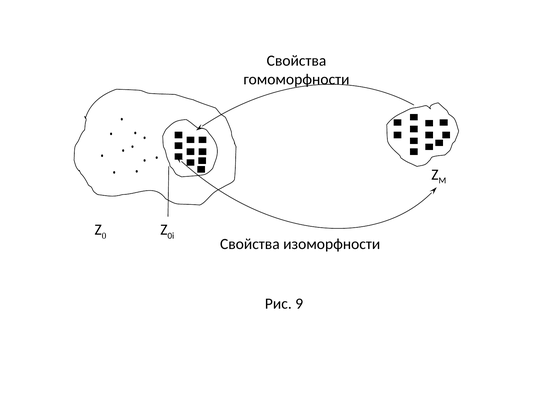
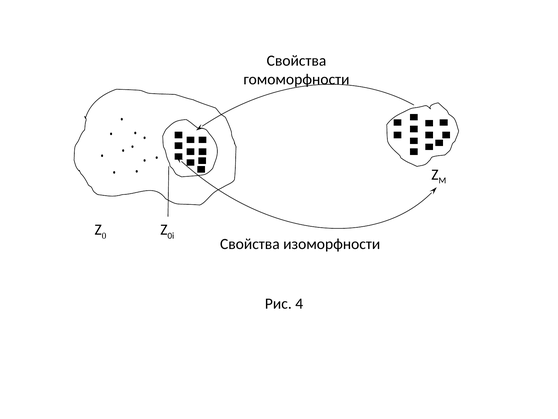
9: 9 -> 4 (299, 303)
